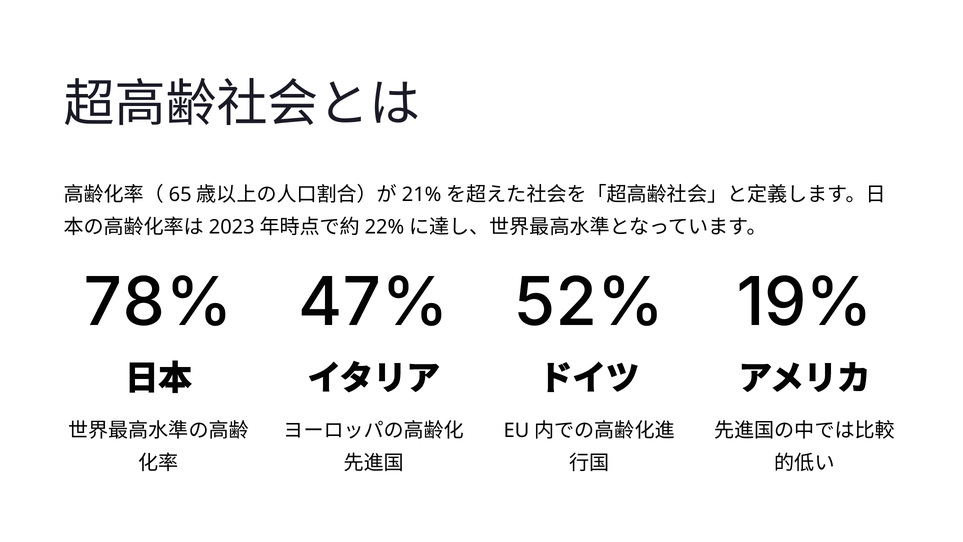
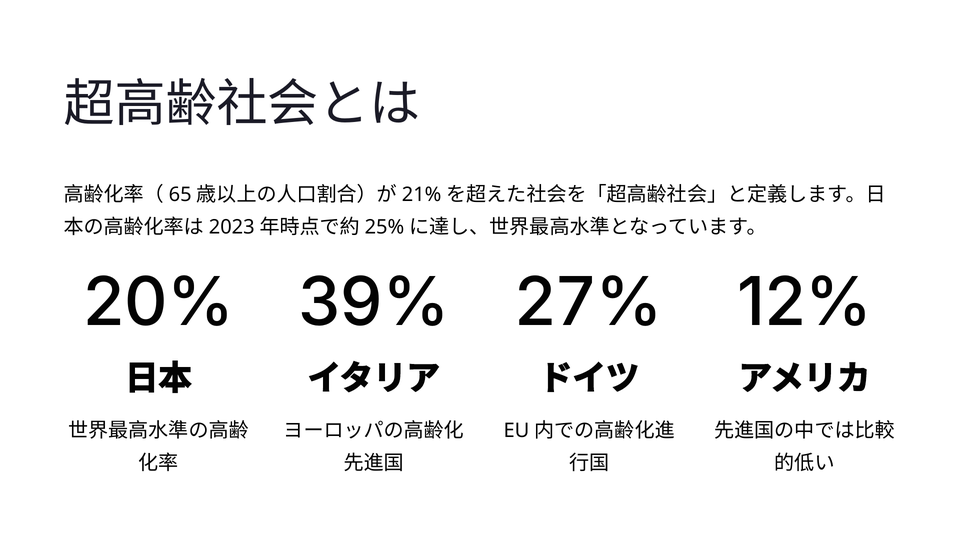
22%: 22% -> 25% (384, 227)
78%: 78% -> 20% (159, 303)
47%: 47% -> 39% (374, 303)
52%: 52% -> 27% (589, 303)
19%: 19% -> 12% (805, 303)
